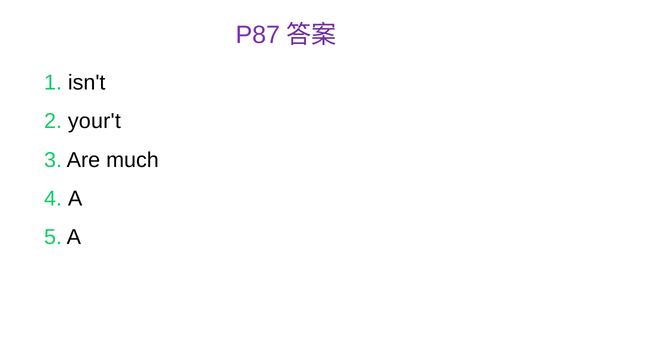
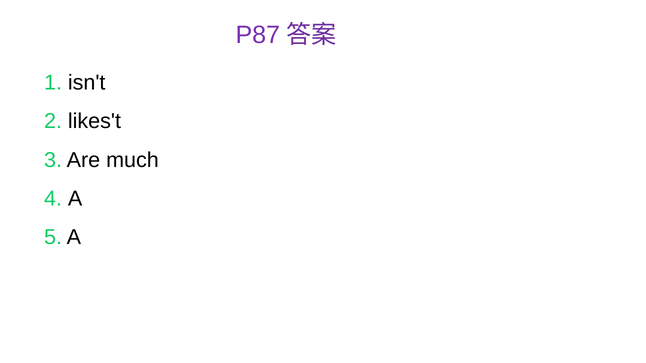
your't: your't -> likes't (94, 121)
